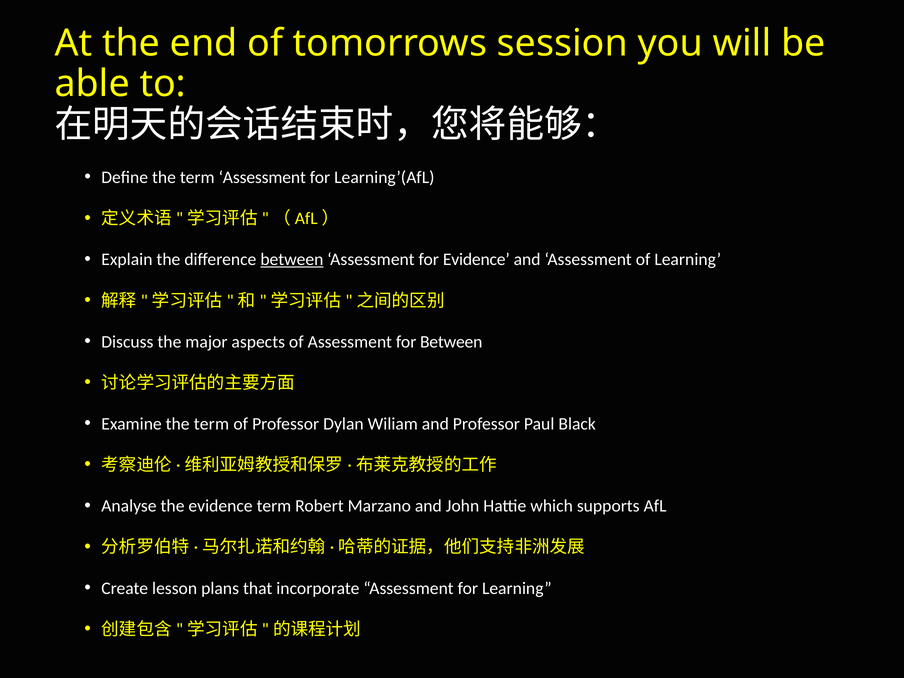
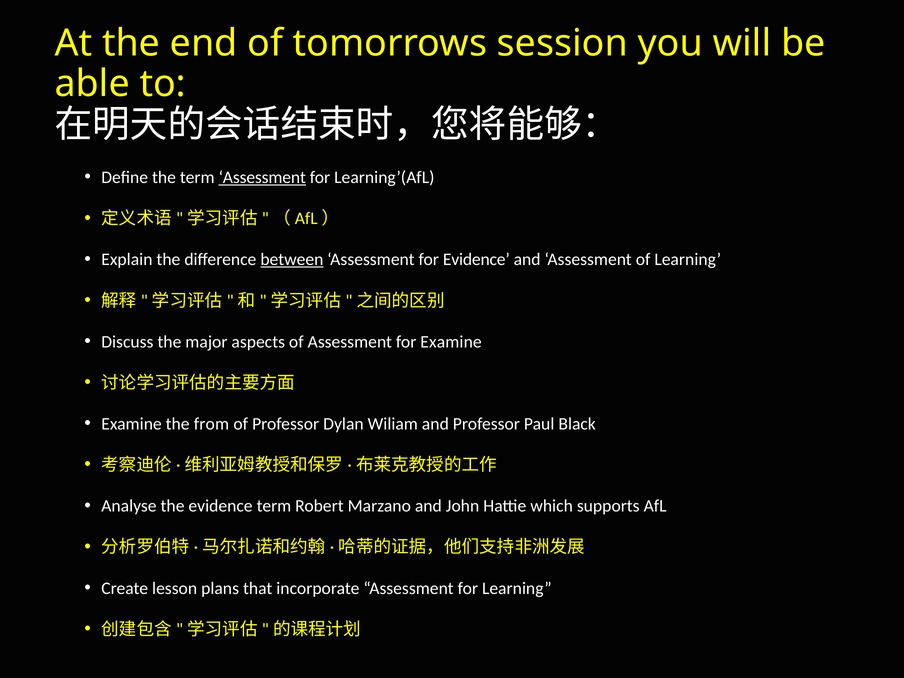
Assessment underline: none -> present (262, 177)
for Between: Between -> Examine (451, 342)
Examine the term: term -> from (211, 424)
